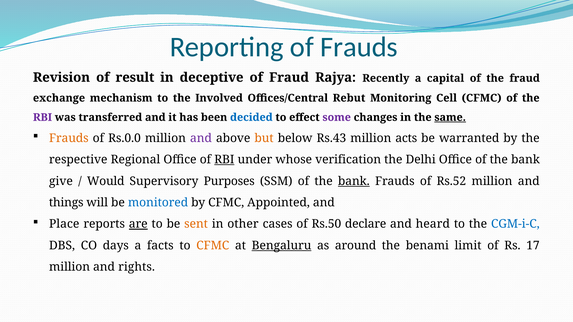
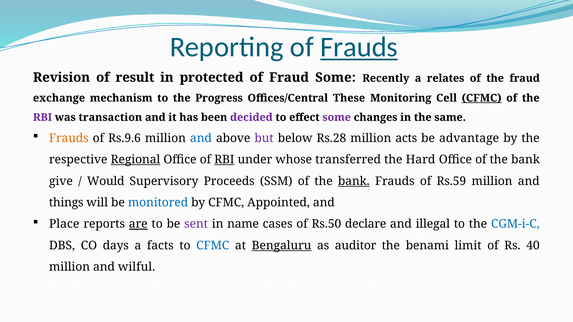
Frauds underline: none -> present (359, 47)
deceptive: deceptive -> protected (212, 78)
Fraud Rajya: Rajya -> Some (335, 78)
capital: capital -> relates (446, 78)
Involved: Involved -> Progress (219, 98)
Rebut: Rebut -> These (349, 98)
CFMC underline: none -> present (482, 98)
transferred: transferred -> transaction (110, 117)
decided colour: blue -> purple (251, 117)
same underline: present -> none (450, 117)
Rs.0.0: Rs.0.0 -> Rs.9.6 (124, 138)
and colour: purple -> blue (201, 138)
but colour: orange -> purple (264, 138)
Rs.43: Rs.43 -> Rs.28 (331, 138)
warranted: warranted -> advantage (469, 138)
Regional underline: none -> present (135, 160)
verification: verification -> transferred (348, 160)
Delhi: Delhi -> Hard (421, 160)
Purposes: Purposes -> Proceeds (229, 181)
Rs.52: Rs.52 -> Rs.59 (451, 181)
sent colour: orange -> purple (196, 224)
other: other -> name (243, 224)
heard: heard -> illegal (433, 224)
CFMC colour: orange -> blue (213, 246)
around: around -> auditor (356, 246)
17: 17 -> 40 (533, 246)
rights: rights -> wilful (137, 267)
